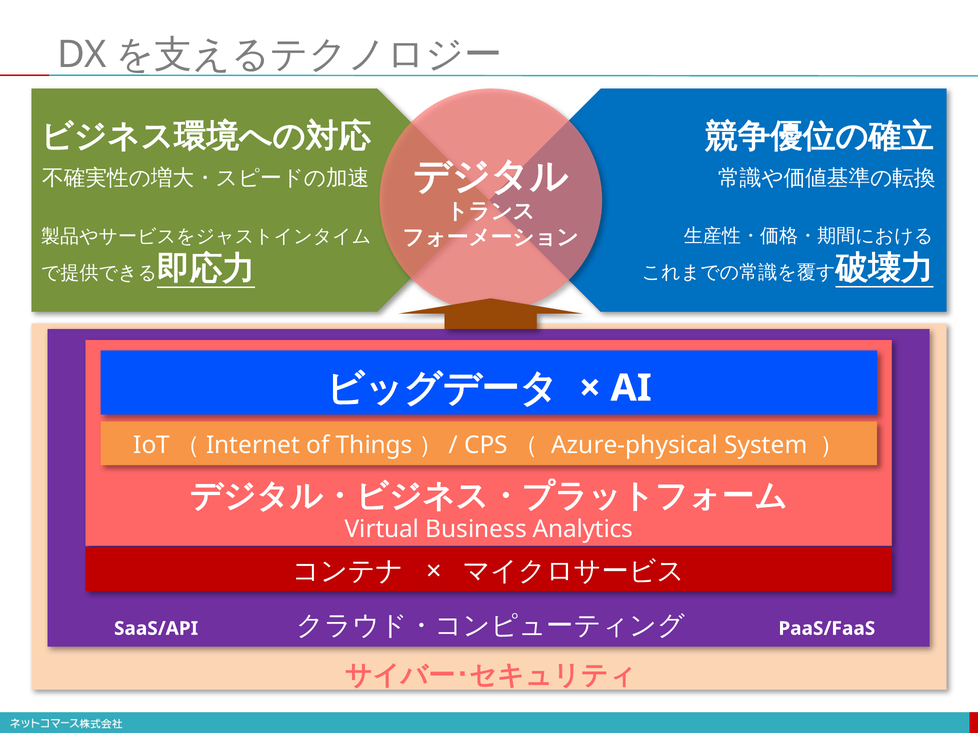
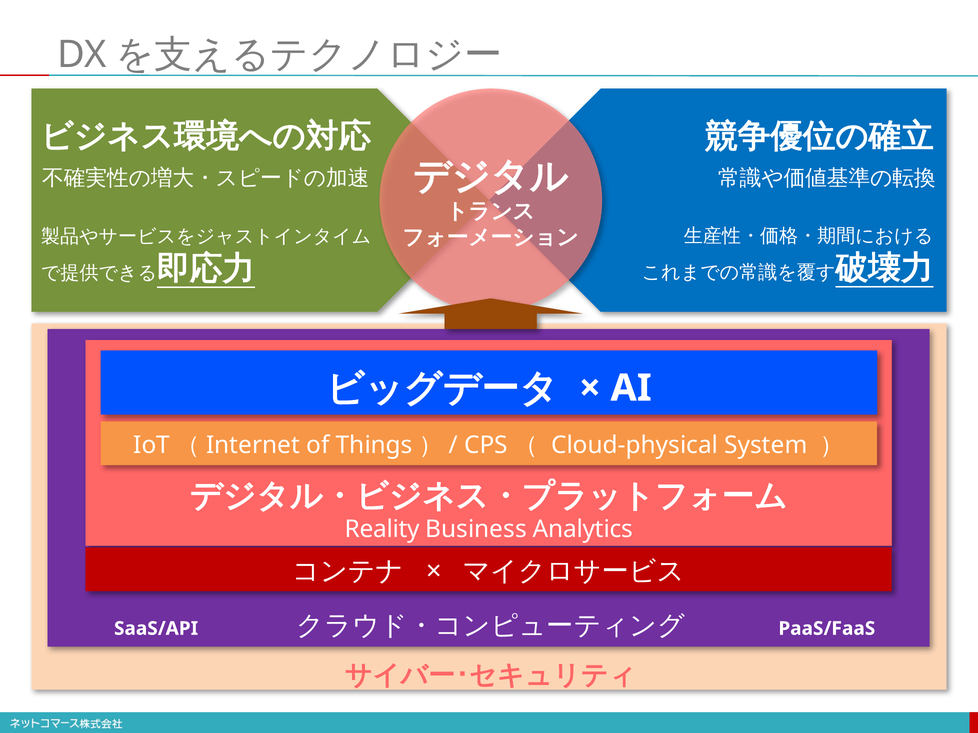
Azure-physical: Azure-physical -> Cloud-physical (635, 445)
Virtual: Virtual -> Reality (382, 530)
